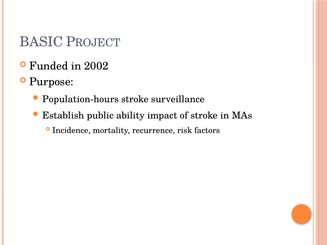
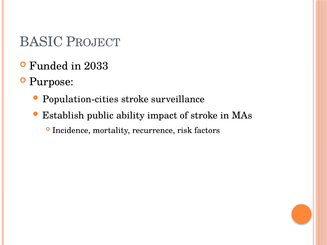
2002: 2002 -> 2033 (96, 66)
Population-hours: Population-hours -> Population-cities (81, 99)
